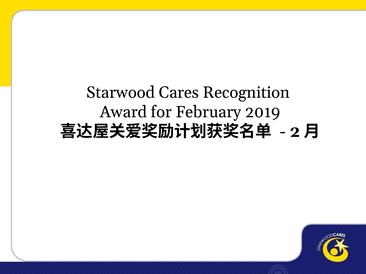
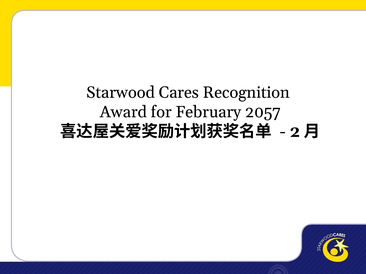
2019: 2019 -> 2057 (263, 112)
